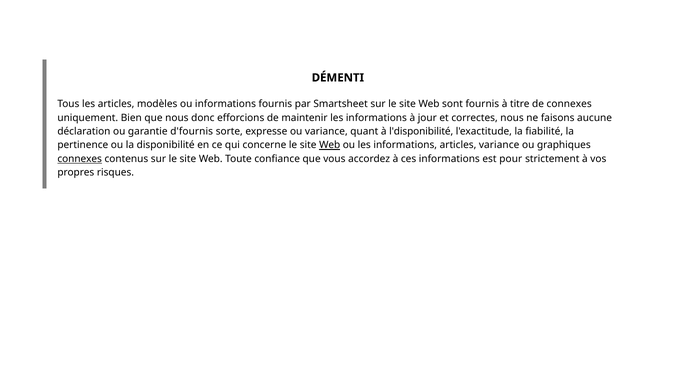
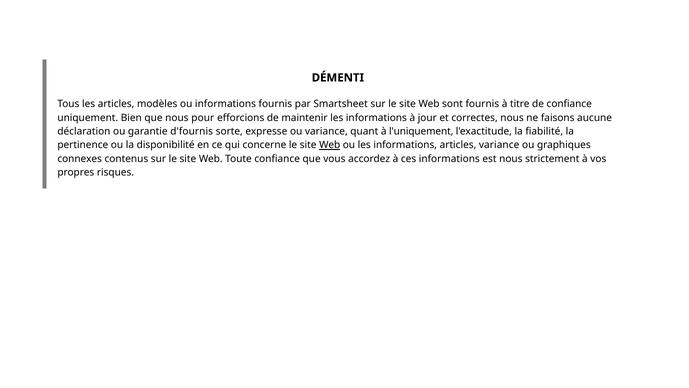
de connexes: connexes -> confiance (569, 104)
donc: donc -> pour (203, 118)
l'disponibilité: l'disponibilité -> l'uniquement (421, 131)
connexes underline: present -> none (80, 159)
est pour: pour -> nous (511, 159)
